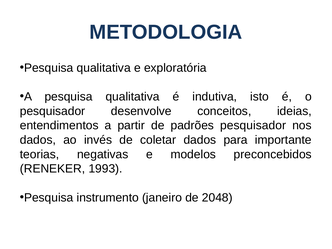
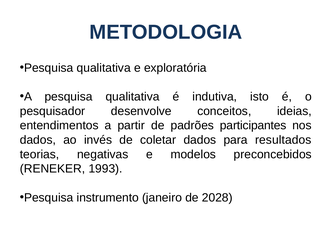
padrões pesquisador: pesquisador -> participantes (253, 125)
importante: importante -> resultados (283, 140)
2048: 2048 -> 2028 (217, 198)
